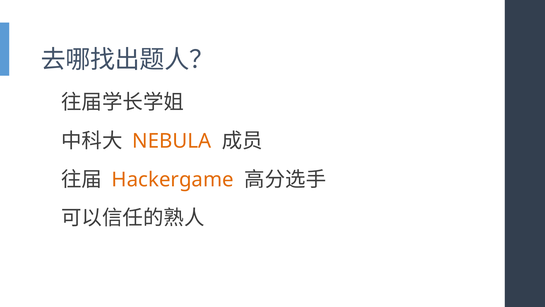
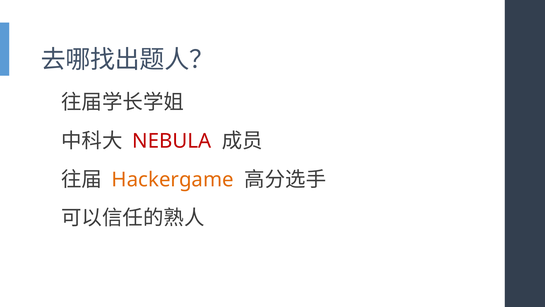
NEBULA colour: orange -> red (172, 141)
